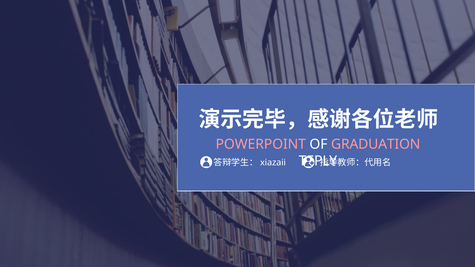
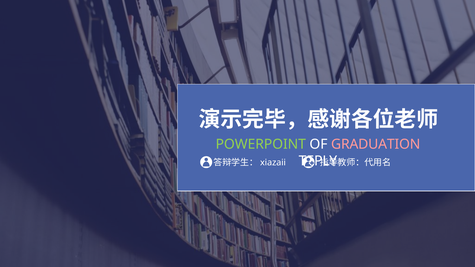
POWERPOINT colour: pink -> light green (261, 144)
